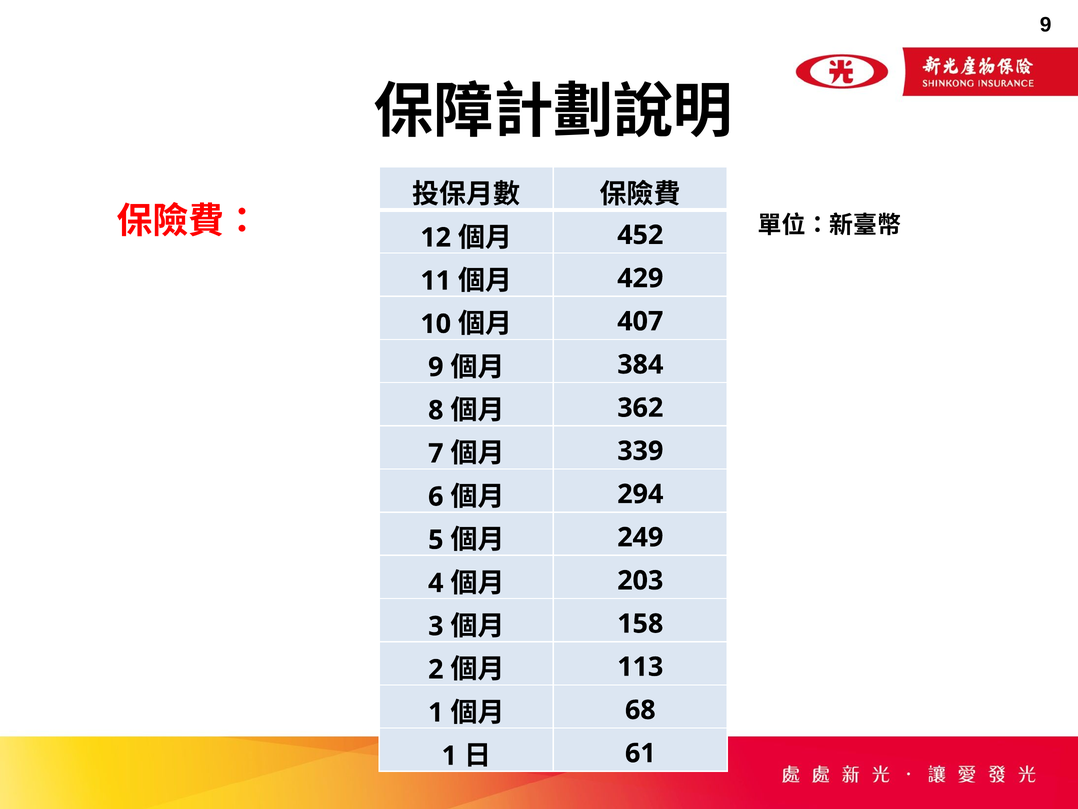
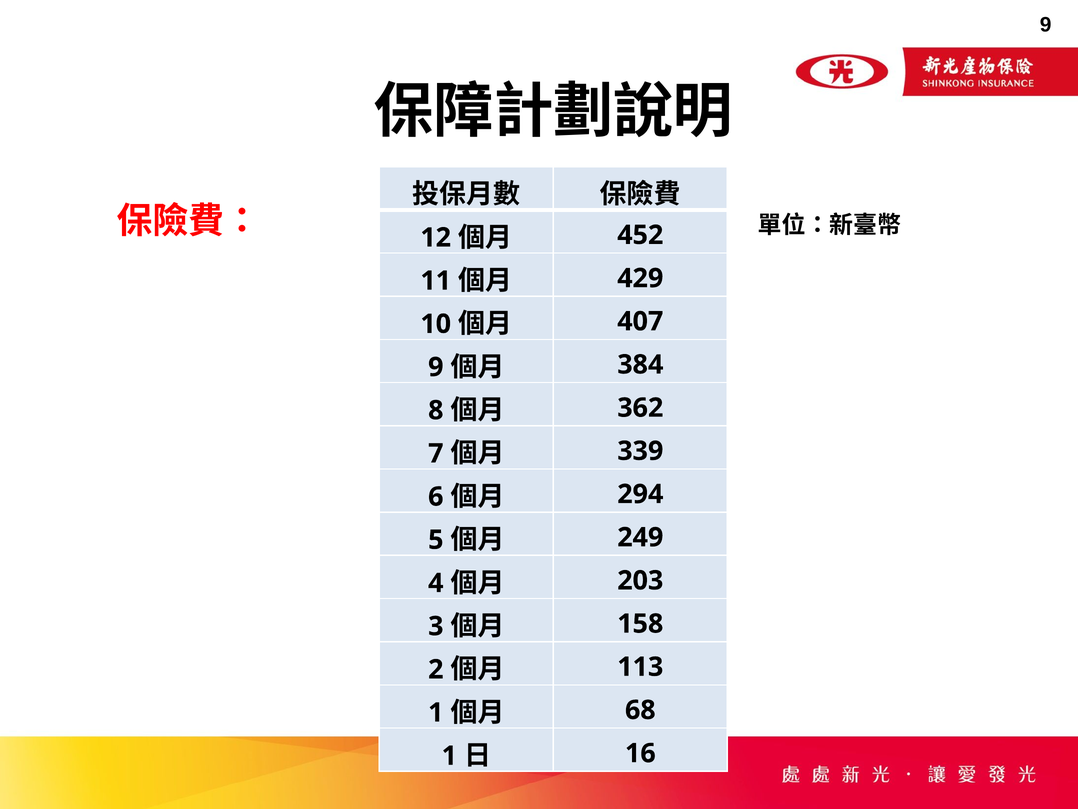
61: 61 -> 16 (640, 753)
